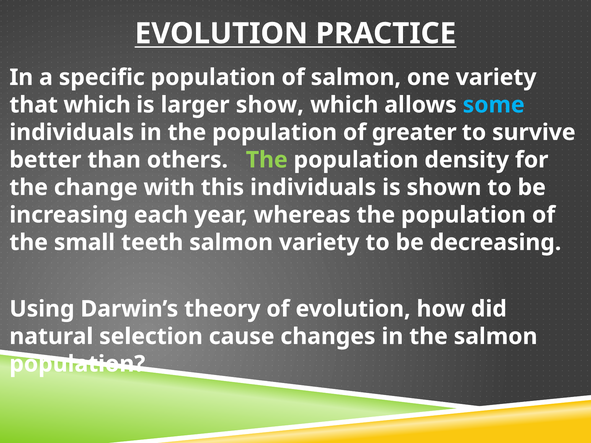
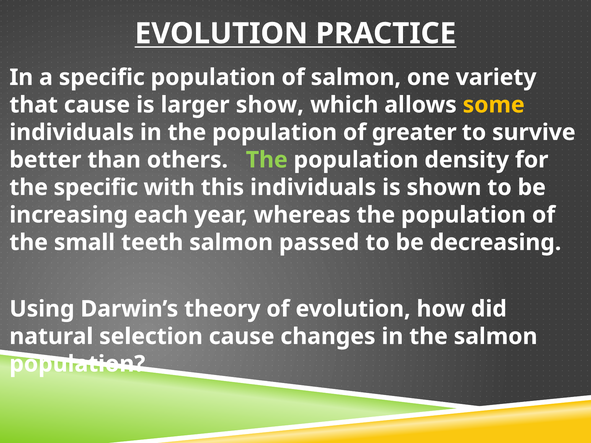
that which: which -> cause (97, 105)
some colour: light blue -> yellow (494, 105)
the change: change -> specific (96, 188)
salmon variety: variety -> passed (319, 243)
